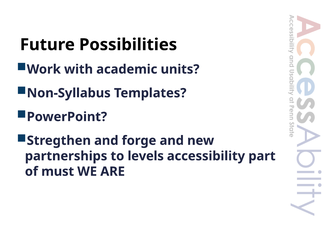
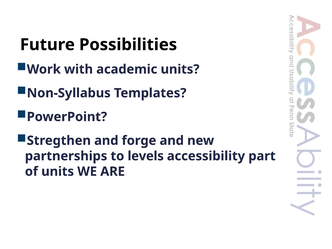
of must: must -> units (58, 172)
